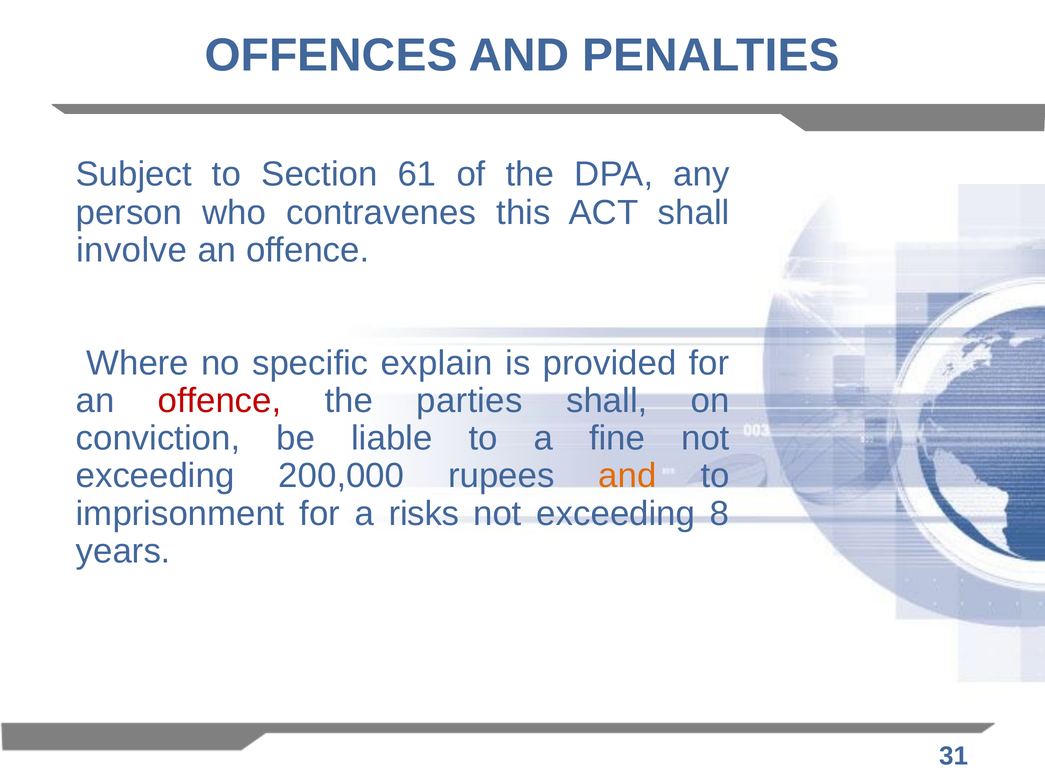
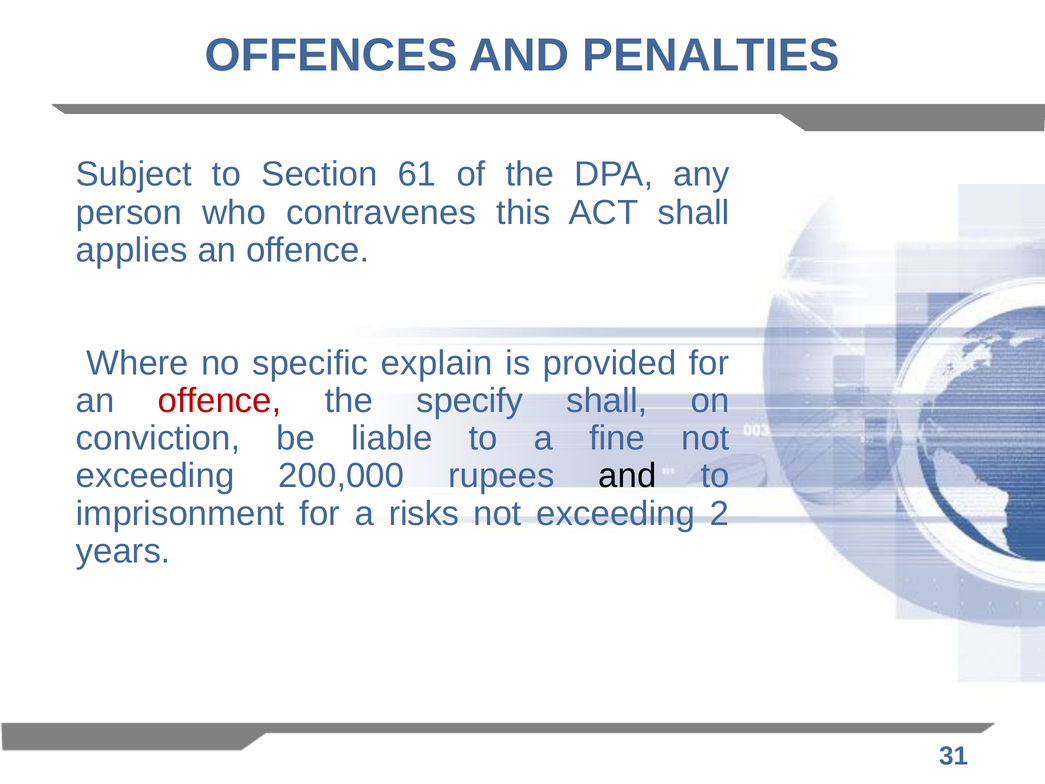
involve: involve -> applies (132, 250)
parties: parties -> specify (470, 401)
and colour: orange -> black (628, 476)
8: 8 -> 2 (720, 513)
